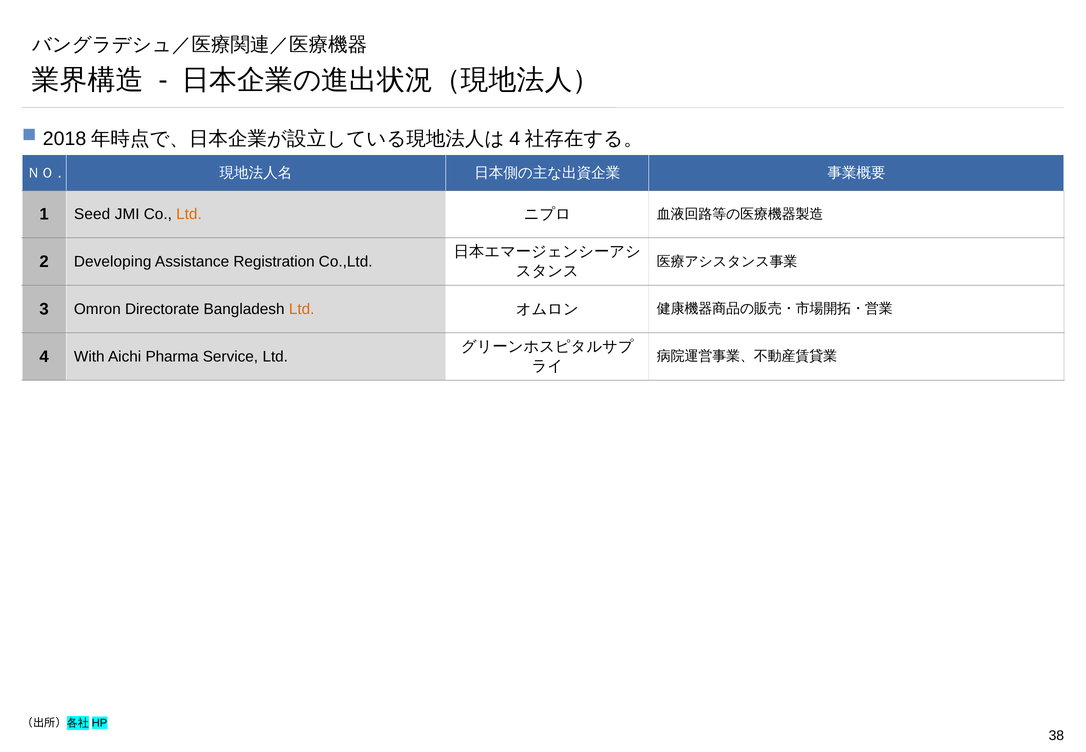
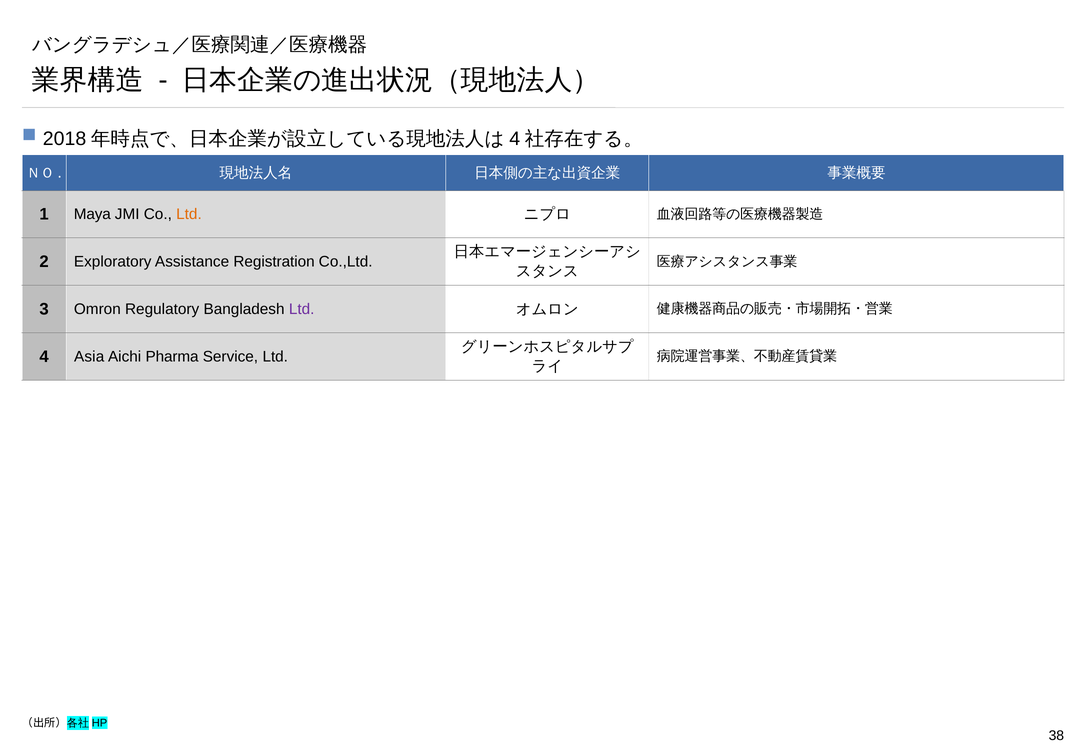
Seed: Seed -> Maya (92, 214)
Developing: Developing -> Exploratory (113, 262)
Directorate: Directorate -> Regulatory (162, 309)
Ltd colour: orange -> purple (302, 309)
With: With -> Asia (89, 356)
